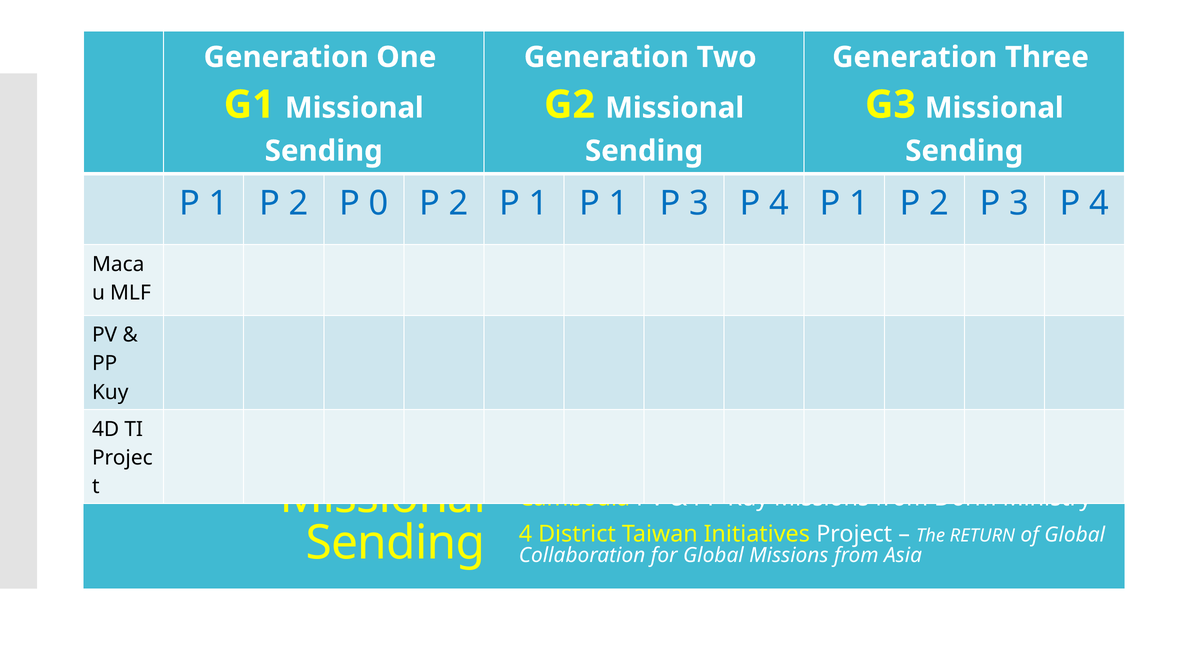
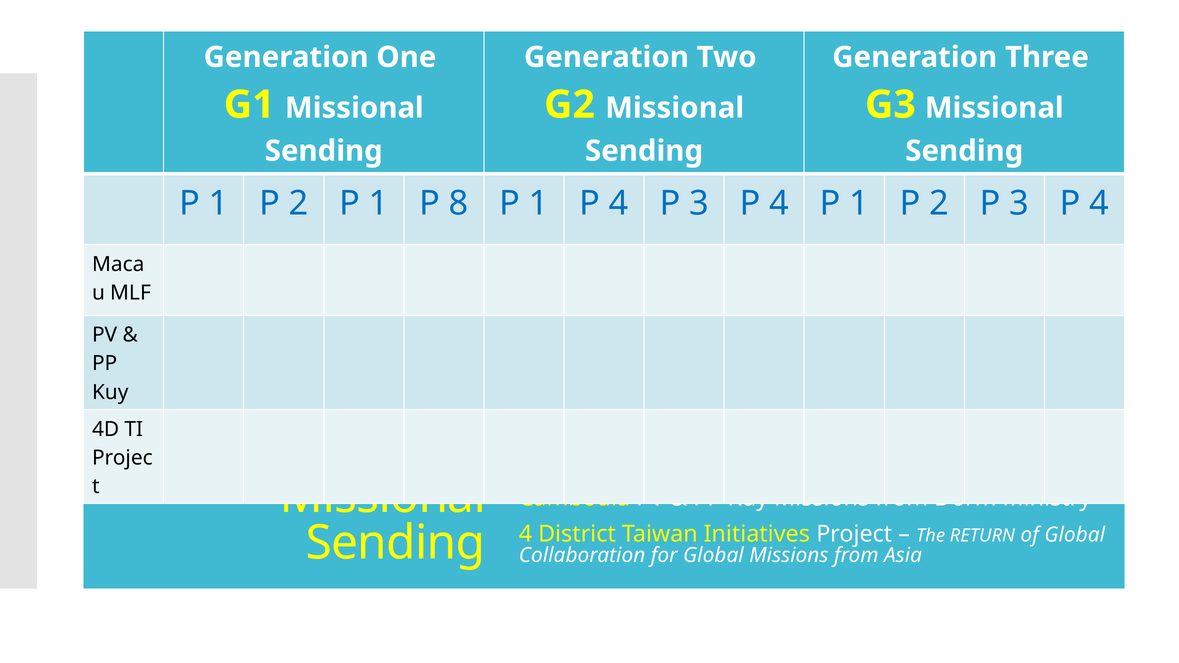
2 P 0: 0 -> 1 (379, 203)
2: 2 -> 8 (459, 203)
1 P 1: 1 -> 4 (619, 203)
